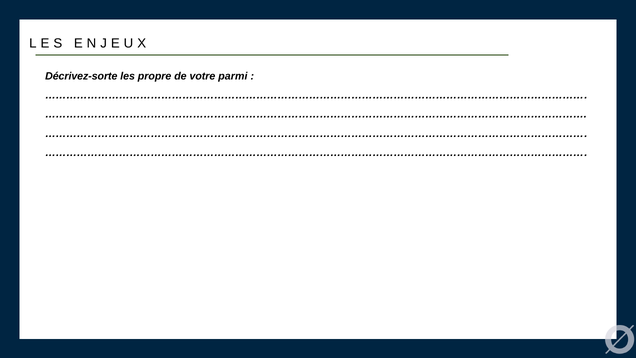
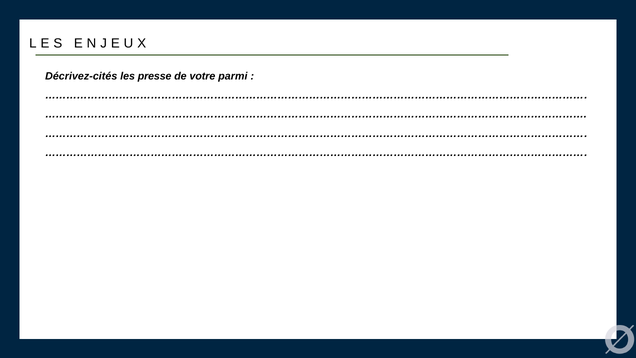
Décrivez-sorte: Décrivez-sorte -> Décrivez-cités (81, 76)
propre: propre -> presse (155, 76)
